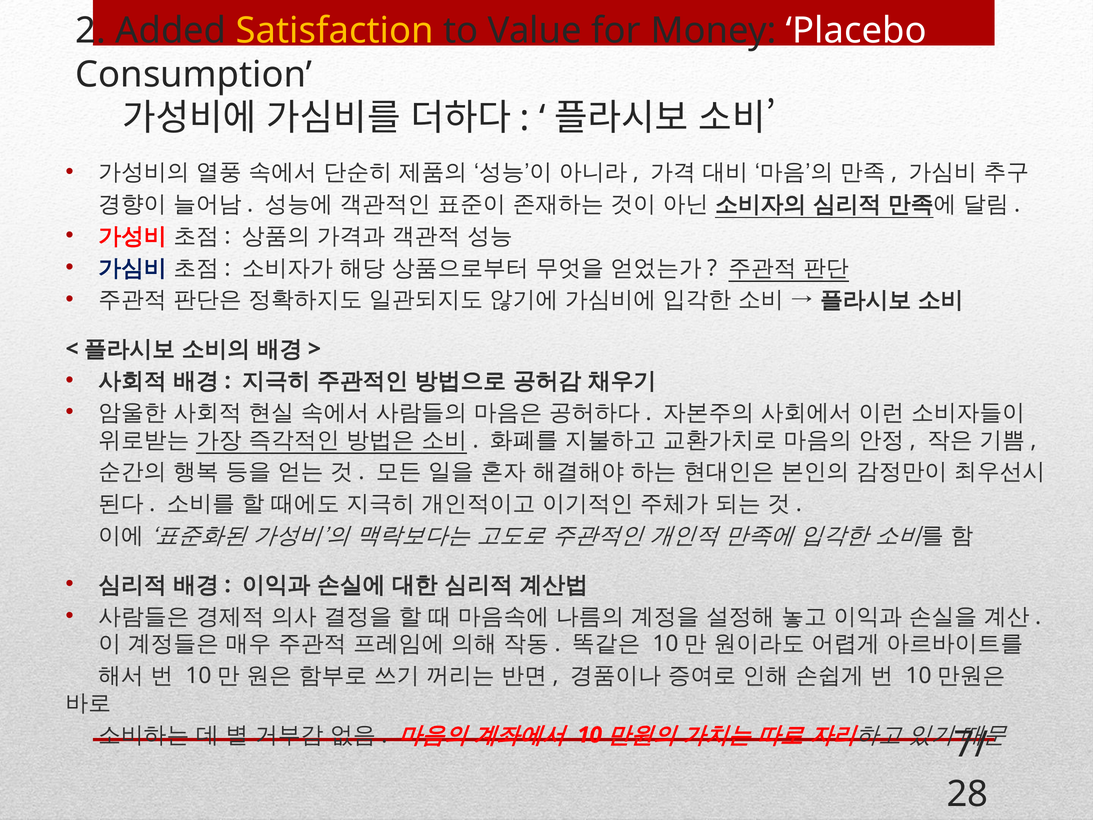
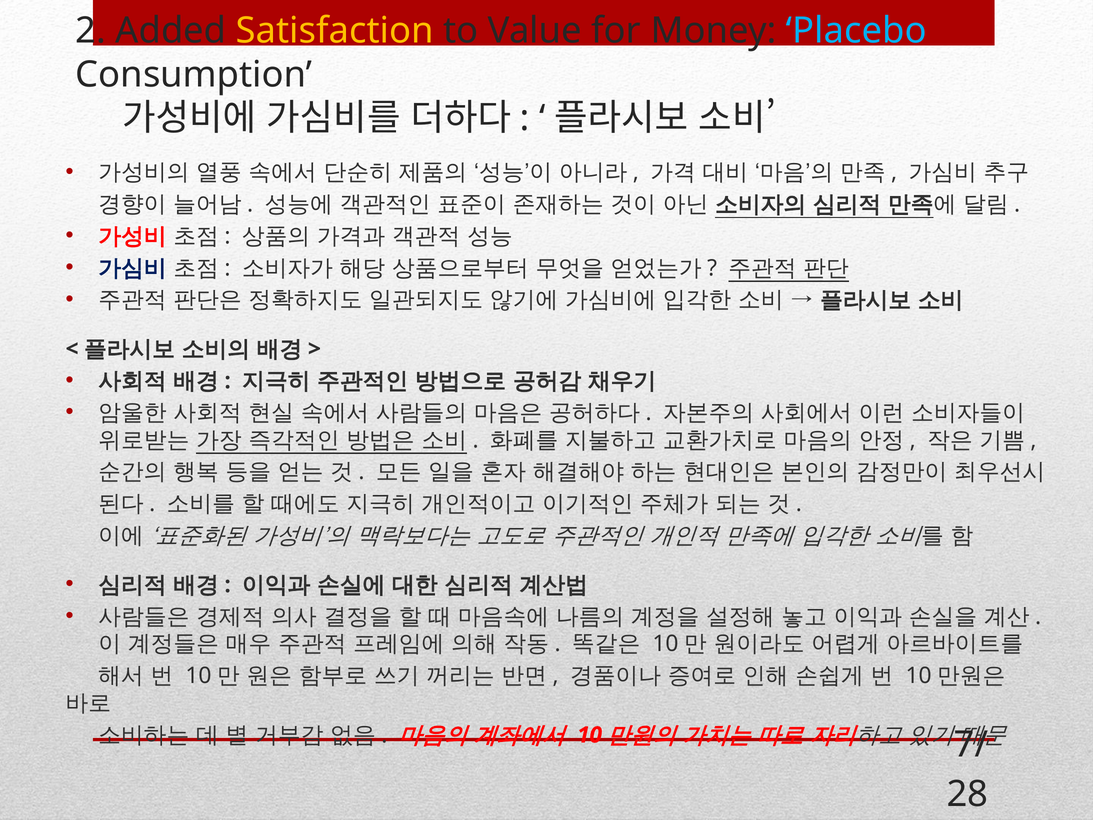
Placebo colour: white -> light blue (856, 31)
